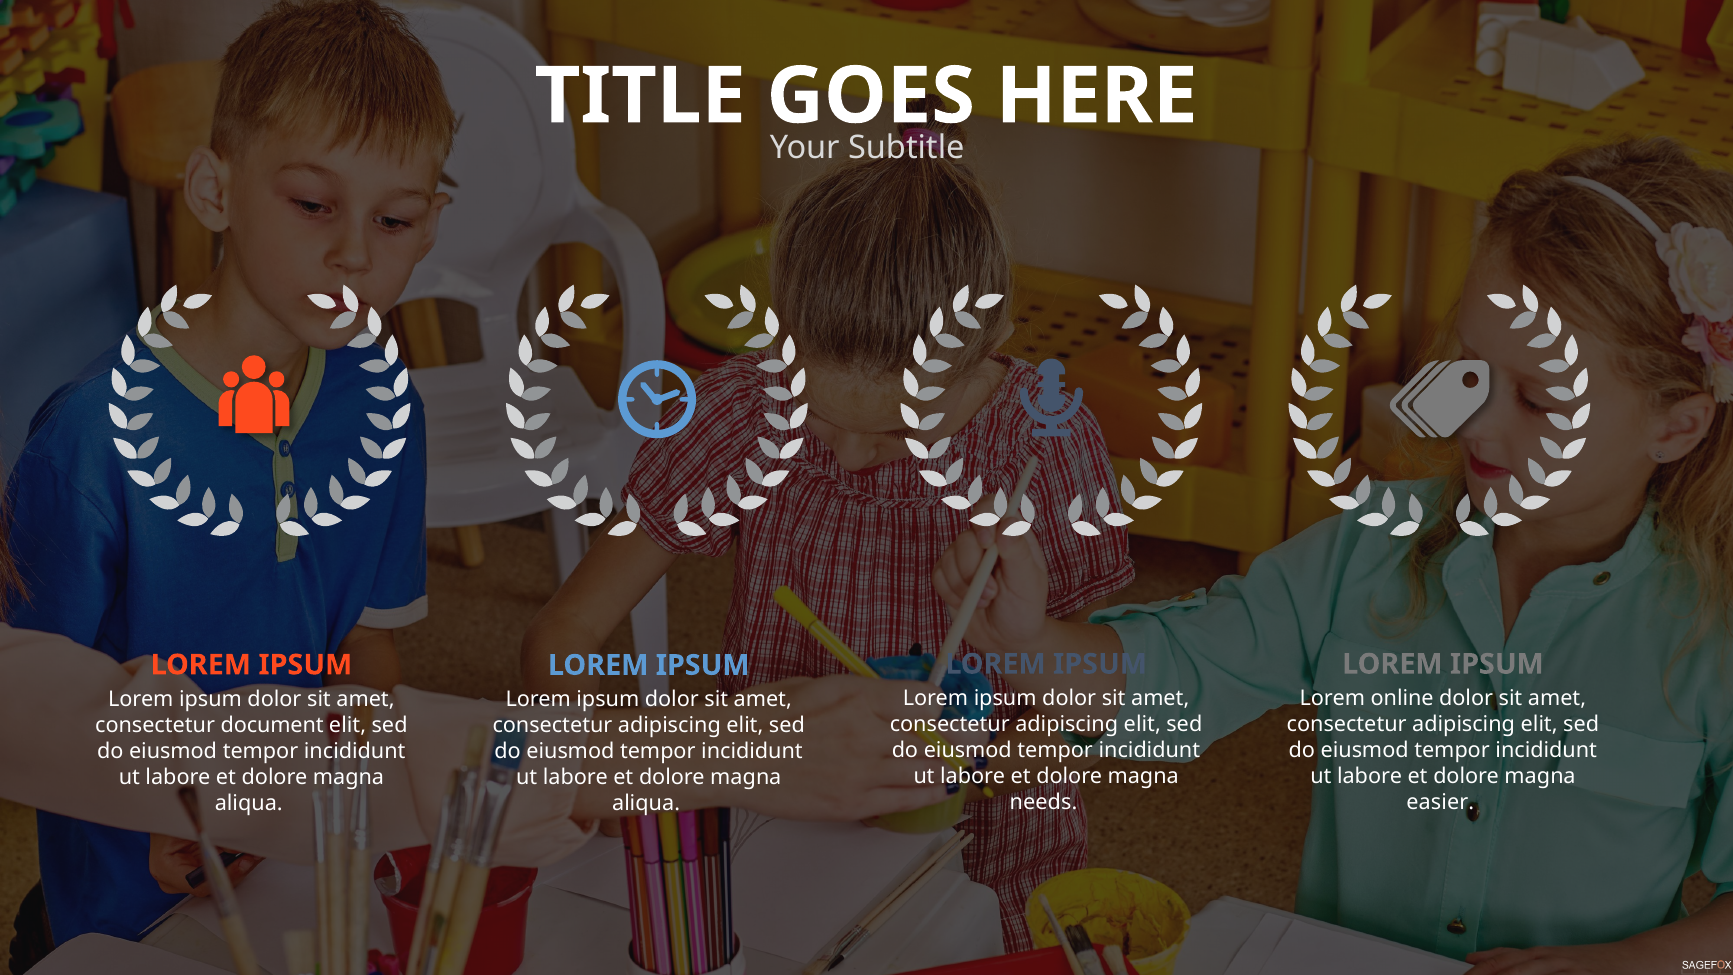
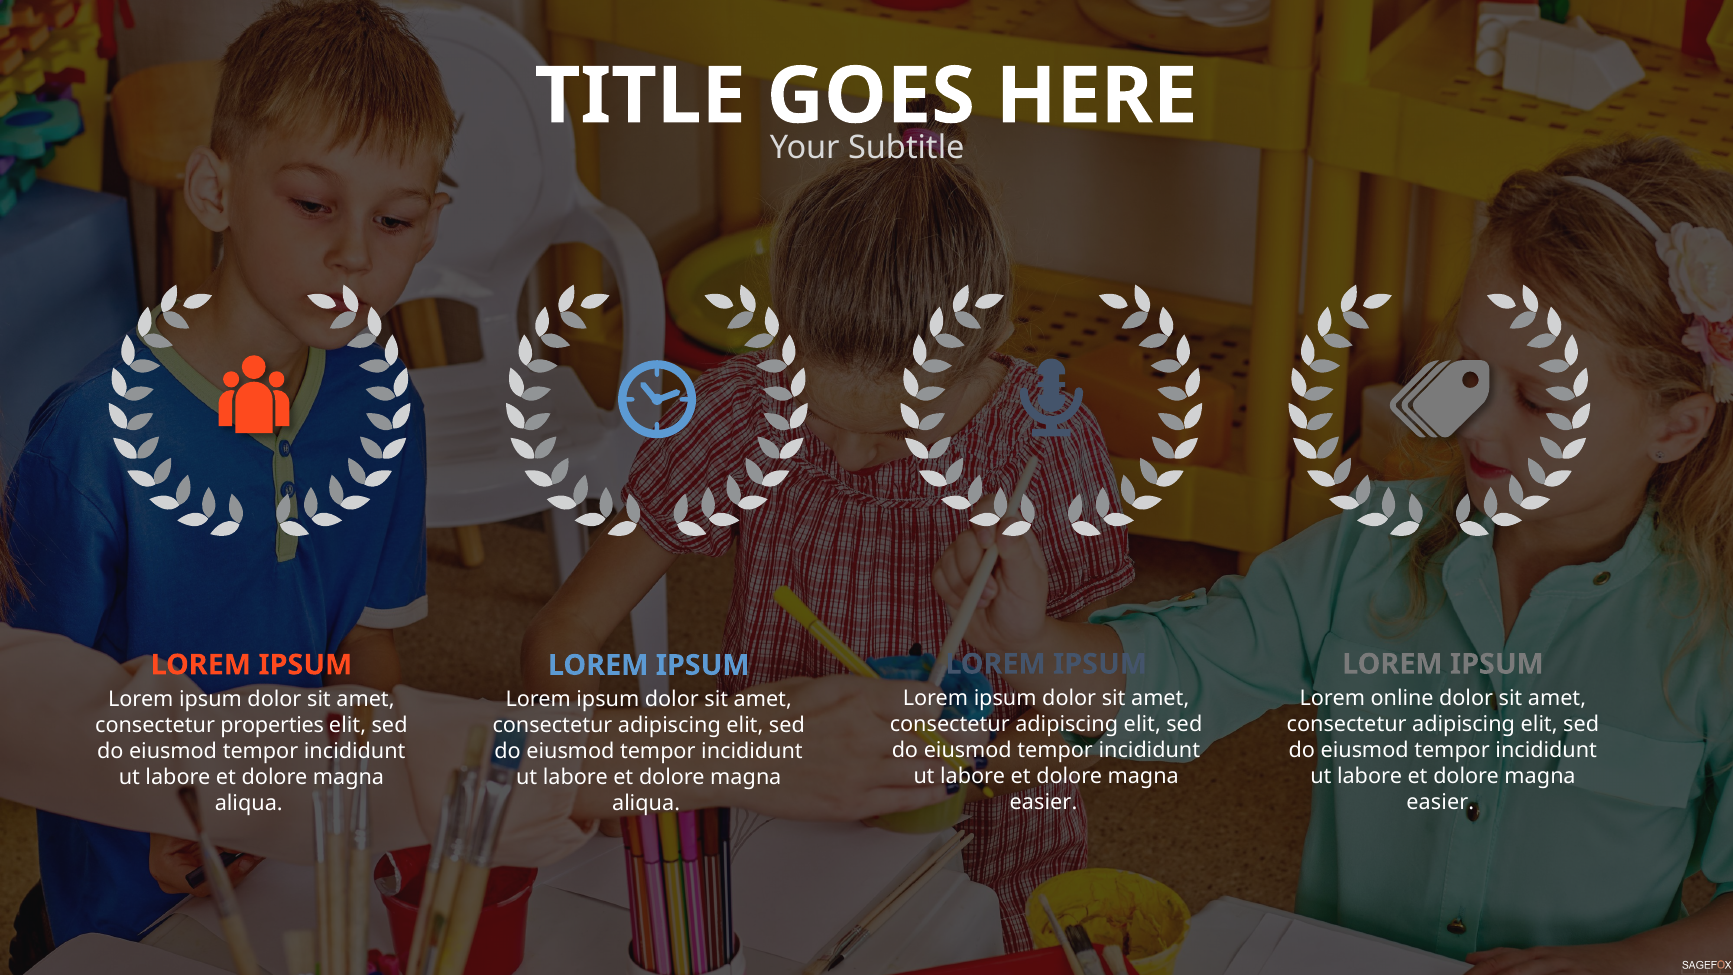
document: document -> properties (272, 725)
needs: needs -> easier (1043, 802)
